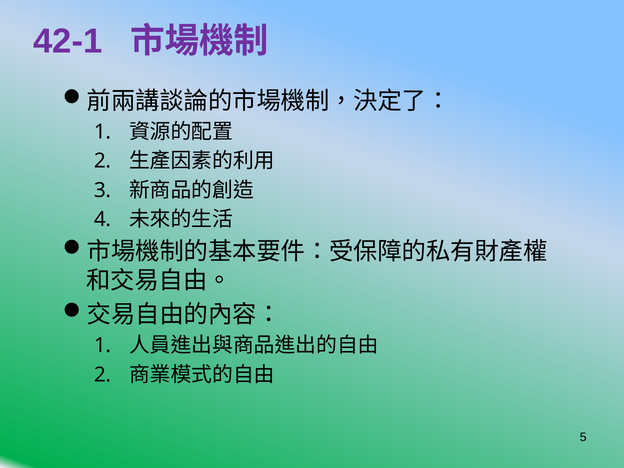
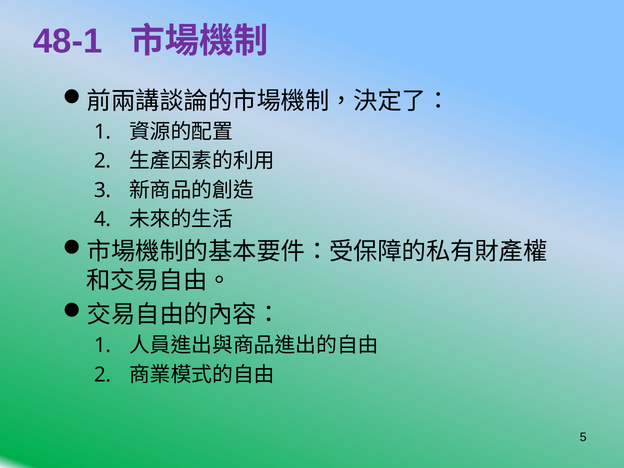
42-1: 42-1 -> 48-1 (68, 41)
